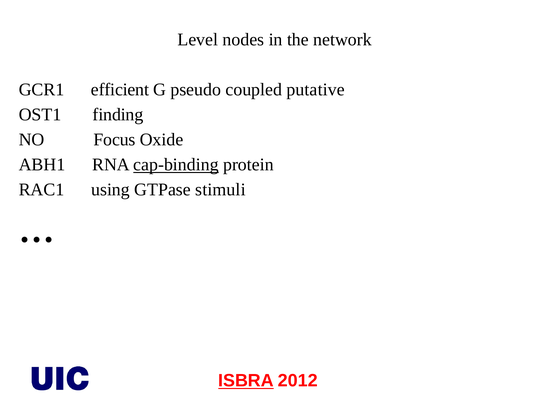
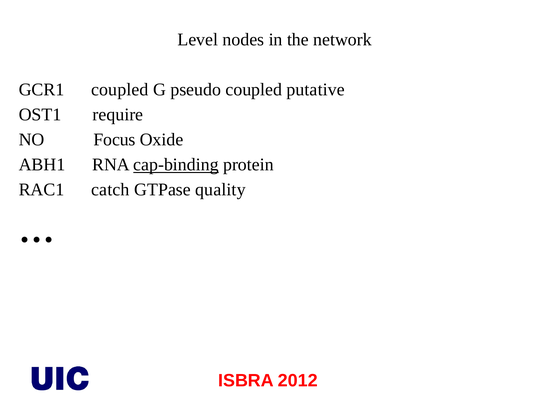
GCR1 efficient: efficient -> coupled (120, 90)
finding: finding -> require (118, 115)
using: using -> catch (110, 190)
stimuli: stimuli -> quality (220, 190)
ISBRA underline: present -> none (246, 381)
